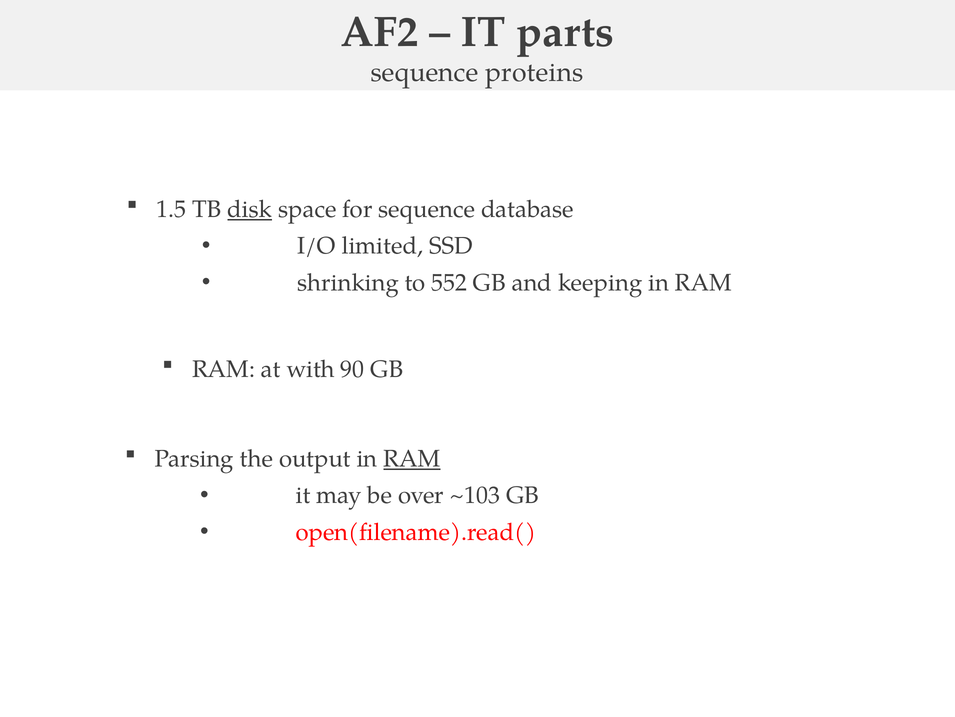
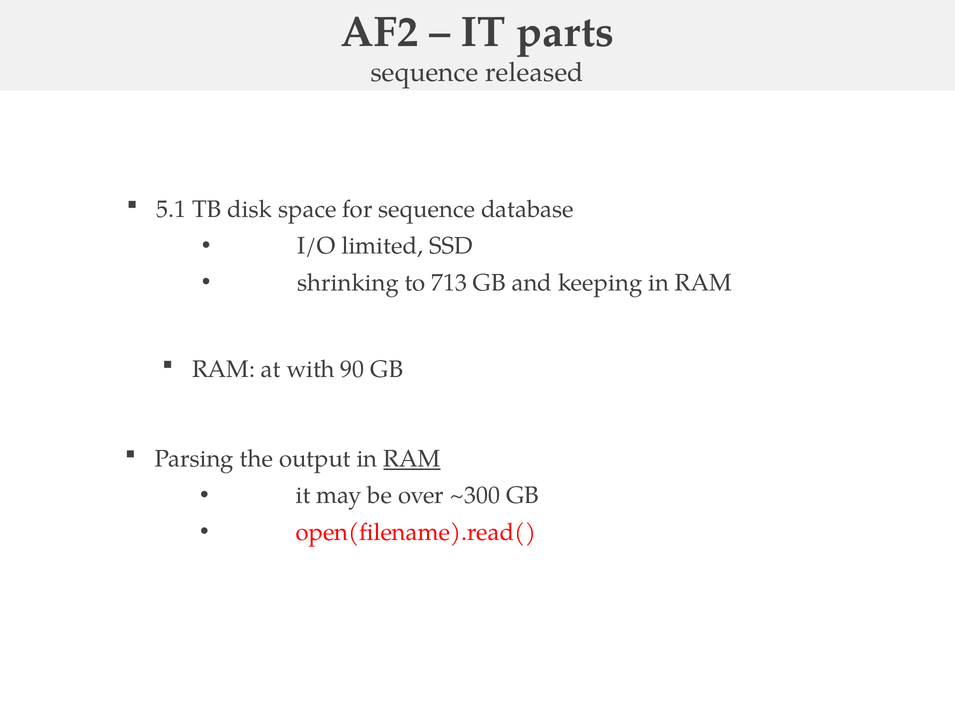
proteins: proteins -> released (534, 72)
1.5: 1.5 -> 5.1 (171, 209)
disk underline: present -> none (250, 209)
552: 552 -> 713 (449, 282)
~103: ~103 -> ~300 (475, 495)
